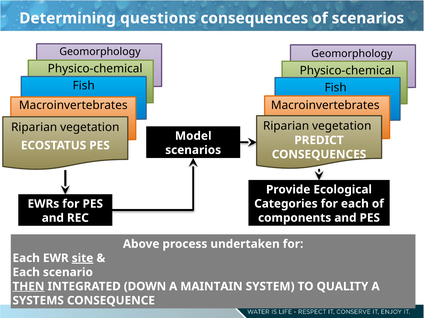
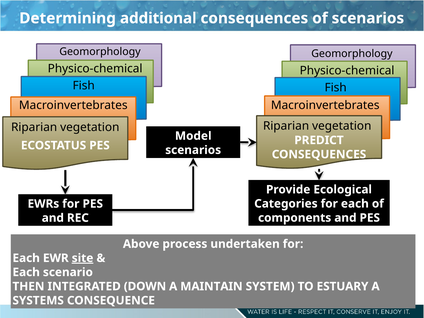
questions: questions -> additional (158, 18)
THEN underline: present -> none (28, 286)
QUALITY: QUALITY -> ESTUARY (342, 286)
